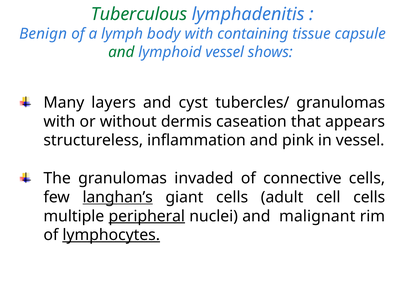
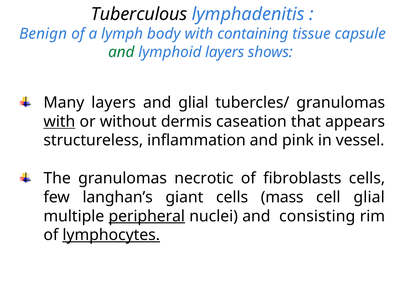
Tuberculous colour: green -> black (139, 14)
lymphoid vessel: vessel -> layers (225, 52)
and cyst: cyst -> glial (193, 103)
with underline: none -> present (59, 121)
invaded: invaded -> necrotic (204, 178)
connective: connective -> fibroblasts (302, 178)
langhan’s underline: present -> none (118, 197)
adult: adult -> mass (282, 197)
cell cells: cells -> glial (369, 197)
malignant: malignant -> consisting (317, 216)
